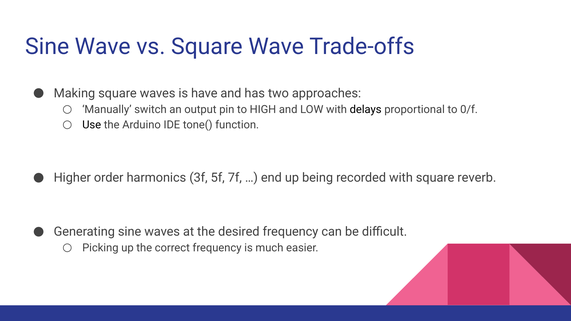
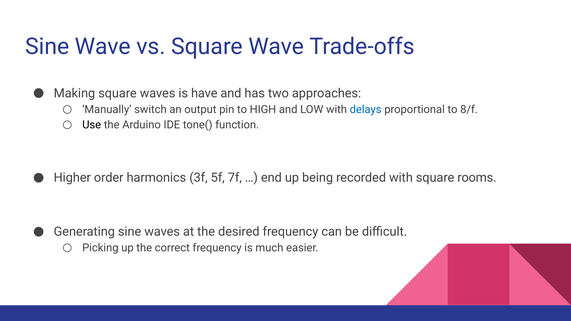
delays colour: black -> blue (366, 109)
0/f: 0/f -> 8/f (469, 109)
reverb: reverb -> rooms (477, 178)
